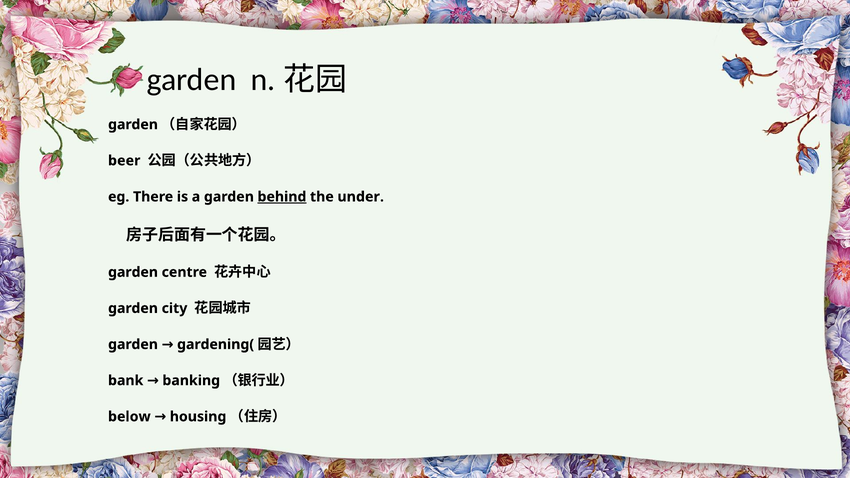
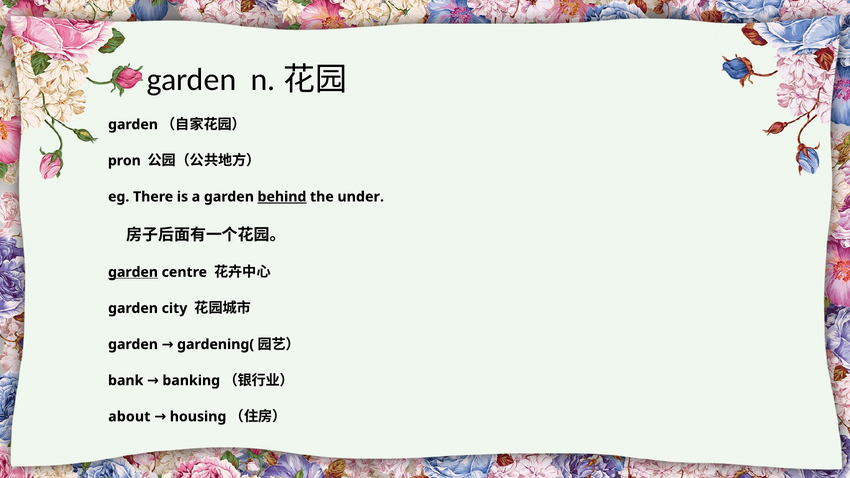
beer: beer -> pron (124, 161)
garden underline: none -> present (133, 272)
below: below -> about (129, 417)
